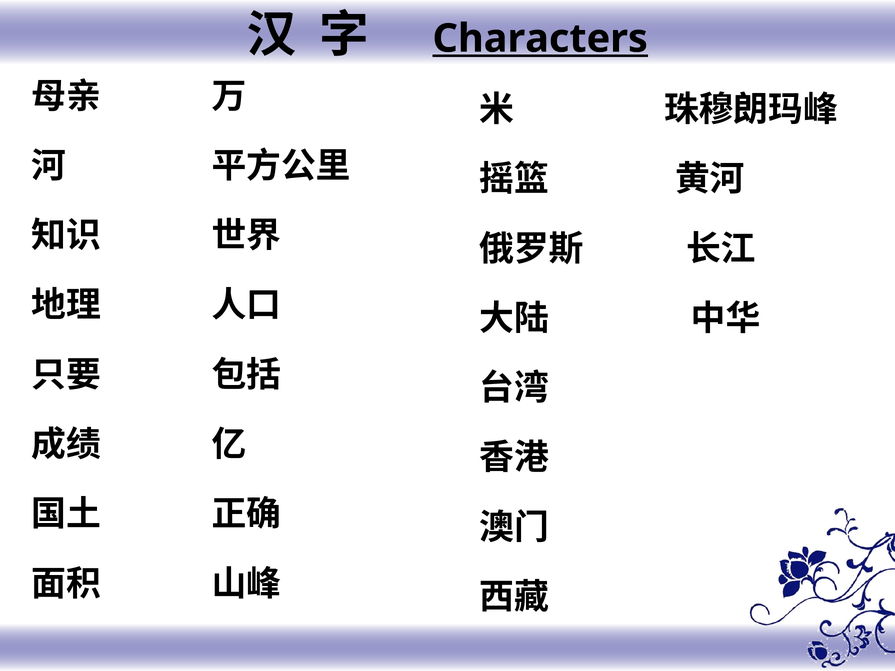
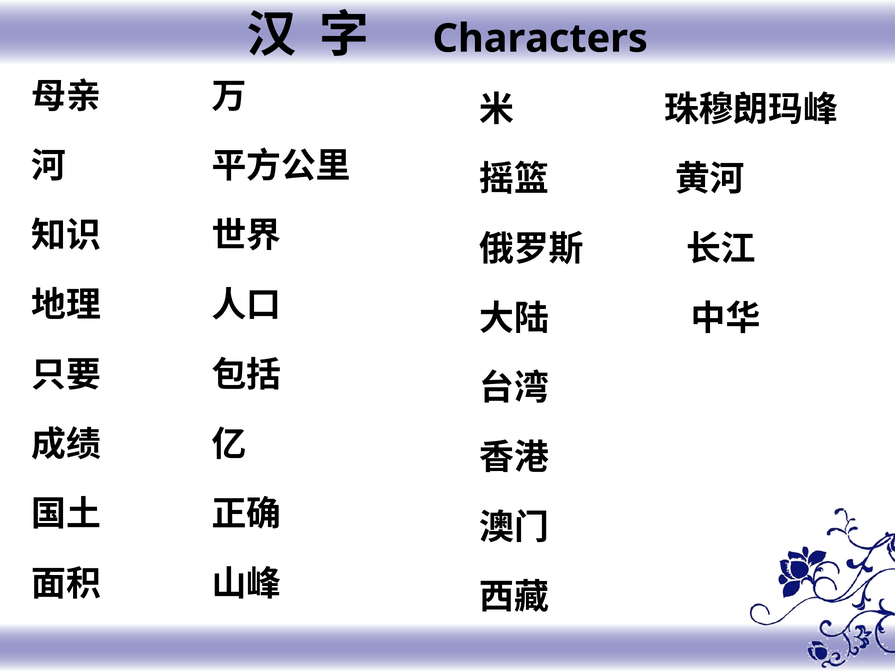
Characters underline: present -> none (540, 39)
